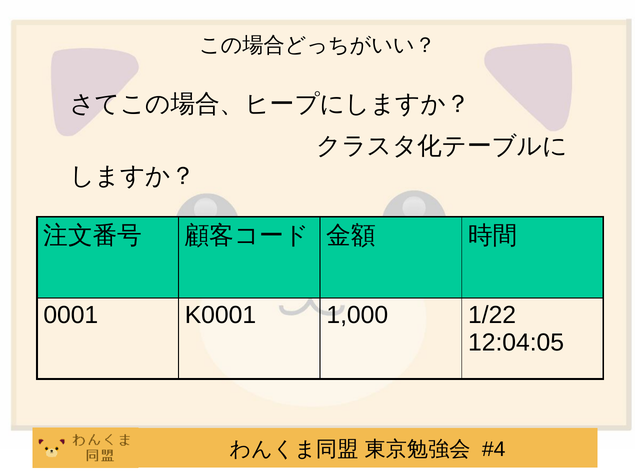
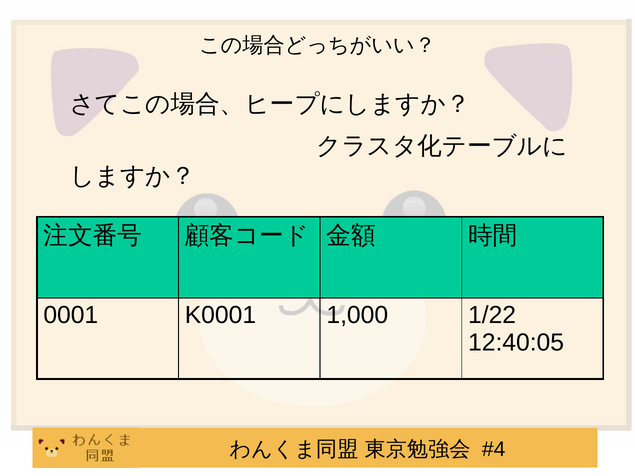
12:04:05: 12:04:05 -> 12:40:05 (516, 343)
